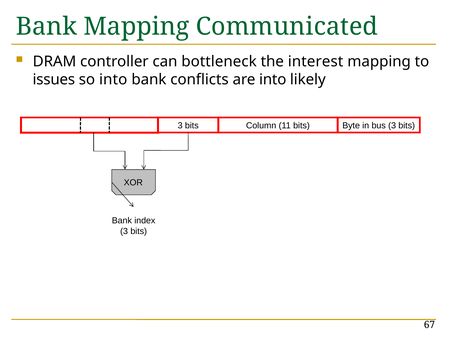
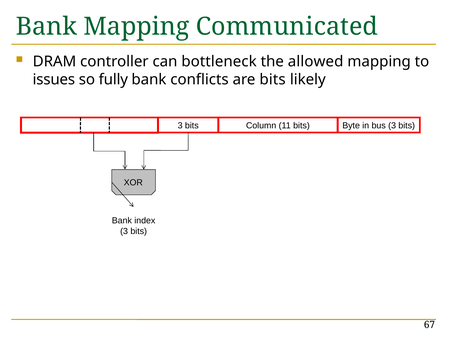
interest: interest -> allowed (316, 61)
so into: into -> fully (113, 80)
are into: into -> bits (273, 80)
